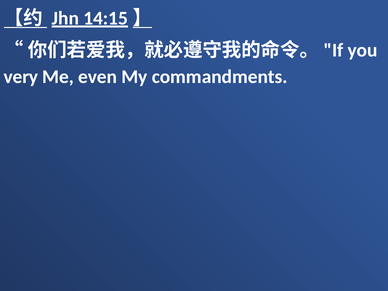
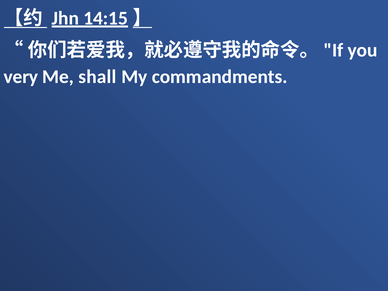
even: even -> shall (97, 77)
